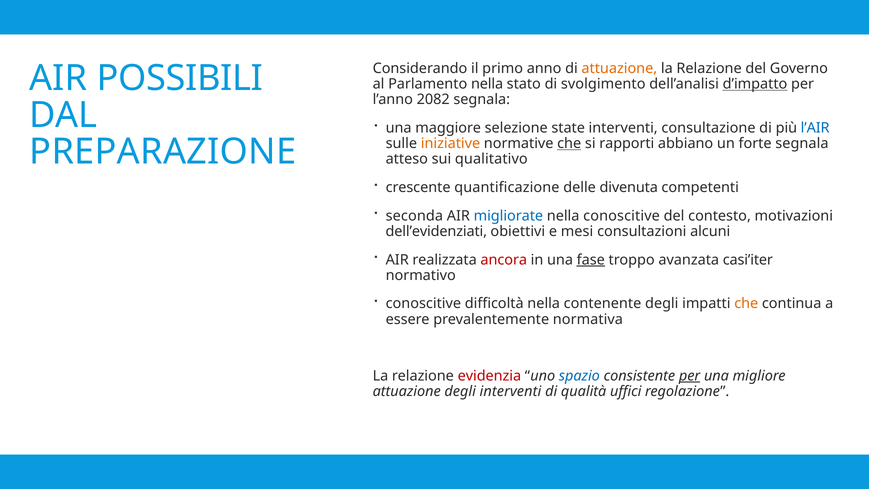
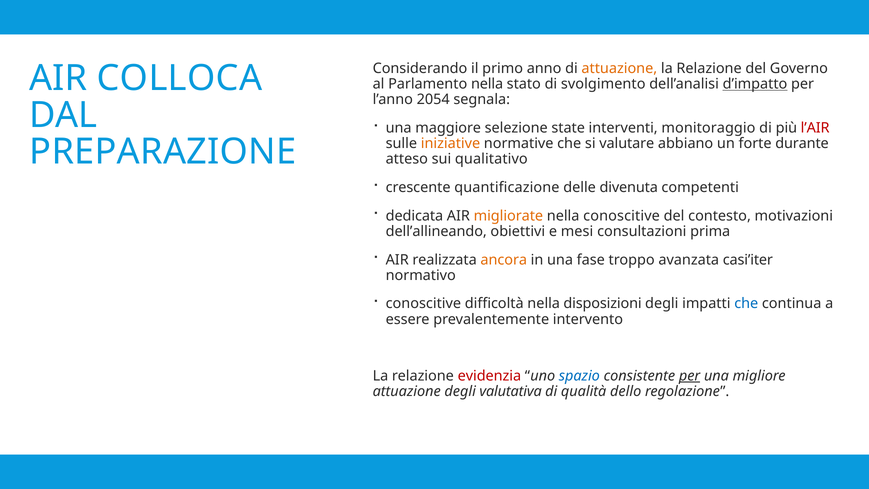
POSSIBILI: POSSIBILI -> COLLOCA (179, 78)
2082: 2082 -> 2054 (433, 100)
consultazione: consultazione -> monitoraggio (708, 128)
l’AIR colour: blue -> red (815, 128)
che underline: present -> none (569, 143)
rapporti: rapporti -> valutare (627, 143)
forte segnala: segnala -> durante (802, 143)
seconda: seconda -> dedicata (414, 216)
migliorate colour: blue -> orange (508, 216)
dell’evidenziati: dell’evidenziati -> dell’allineando (436, 231)
alcuni: alcuni -> prima (710, 231)
ancora colour: red -> orange (504, 260)
fase underline: present -> none (591, 260)
contenente: contenente -> disposizioni (603, 304)
che colour: orange -> blue (746, 304)
normativa: normativa -> intervento (588, 319)
degli interventi: interventi -> valutativa (511, 391)
uffici: uffici -> dello (626, 391)
